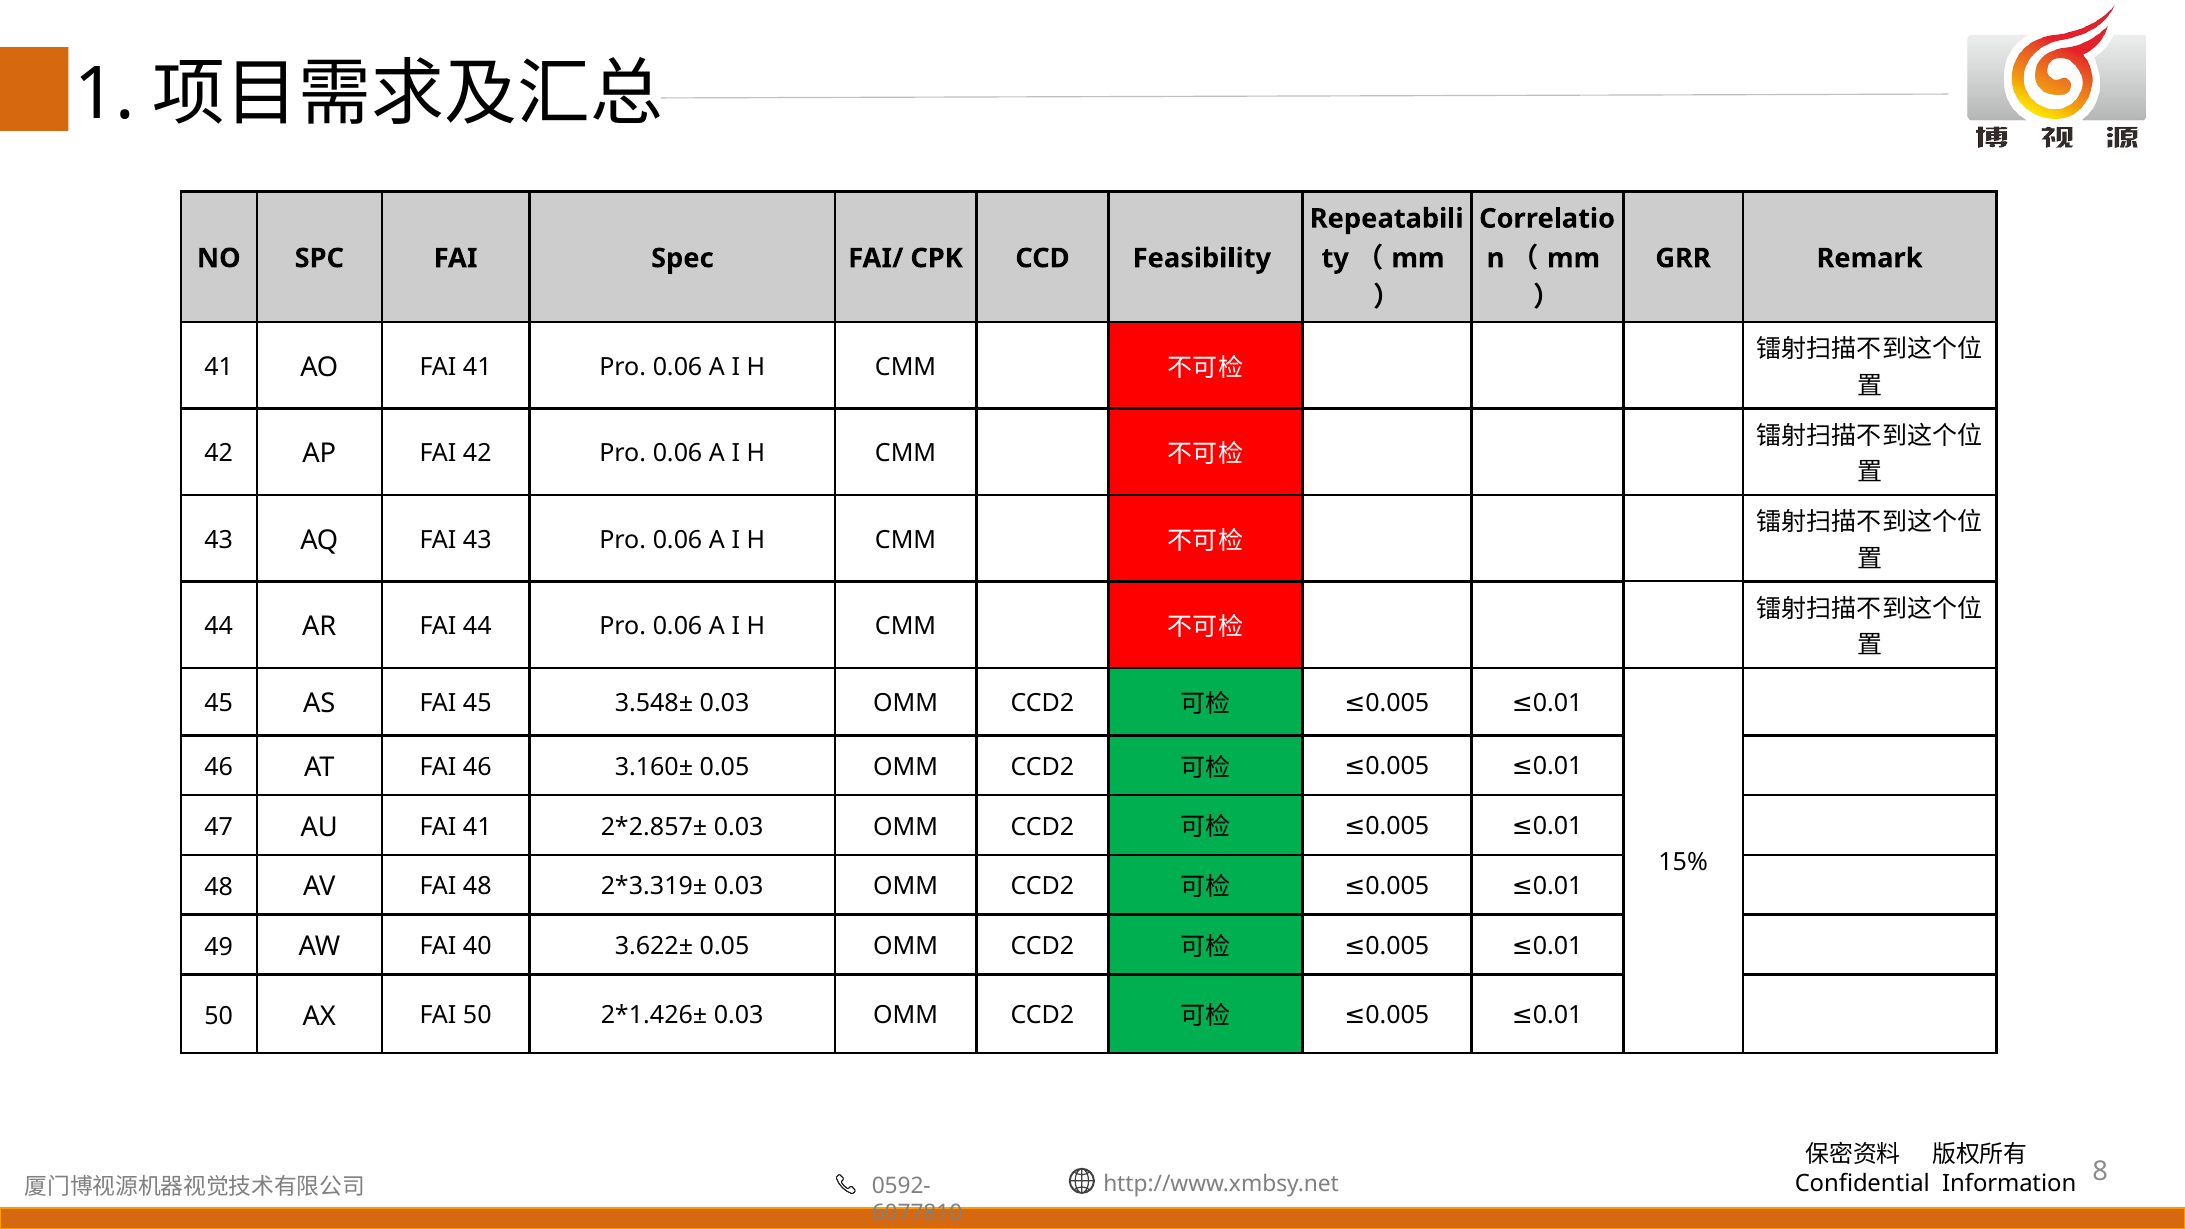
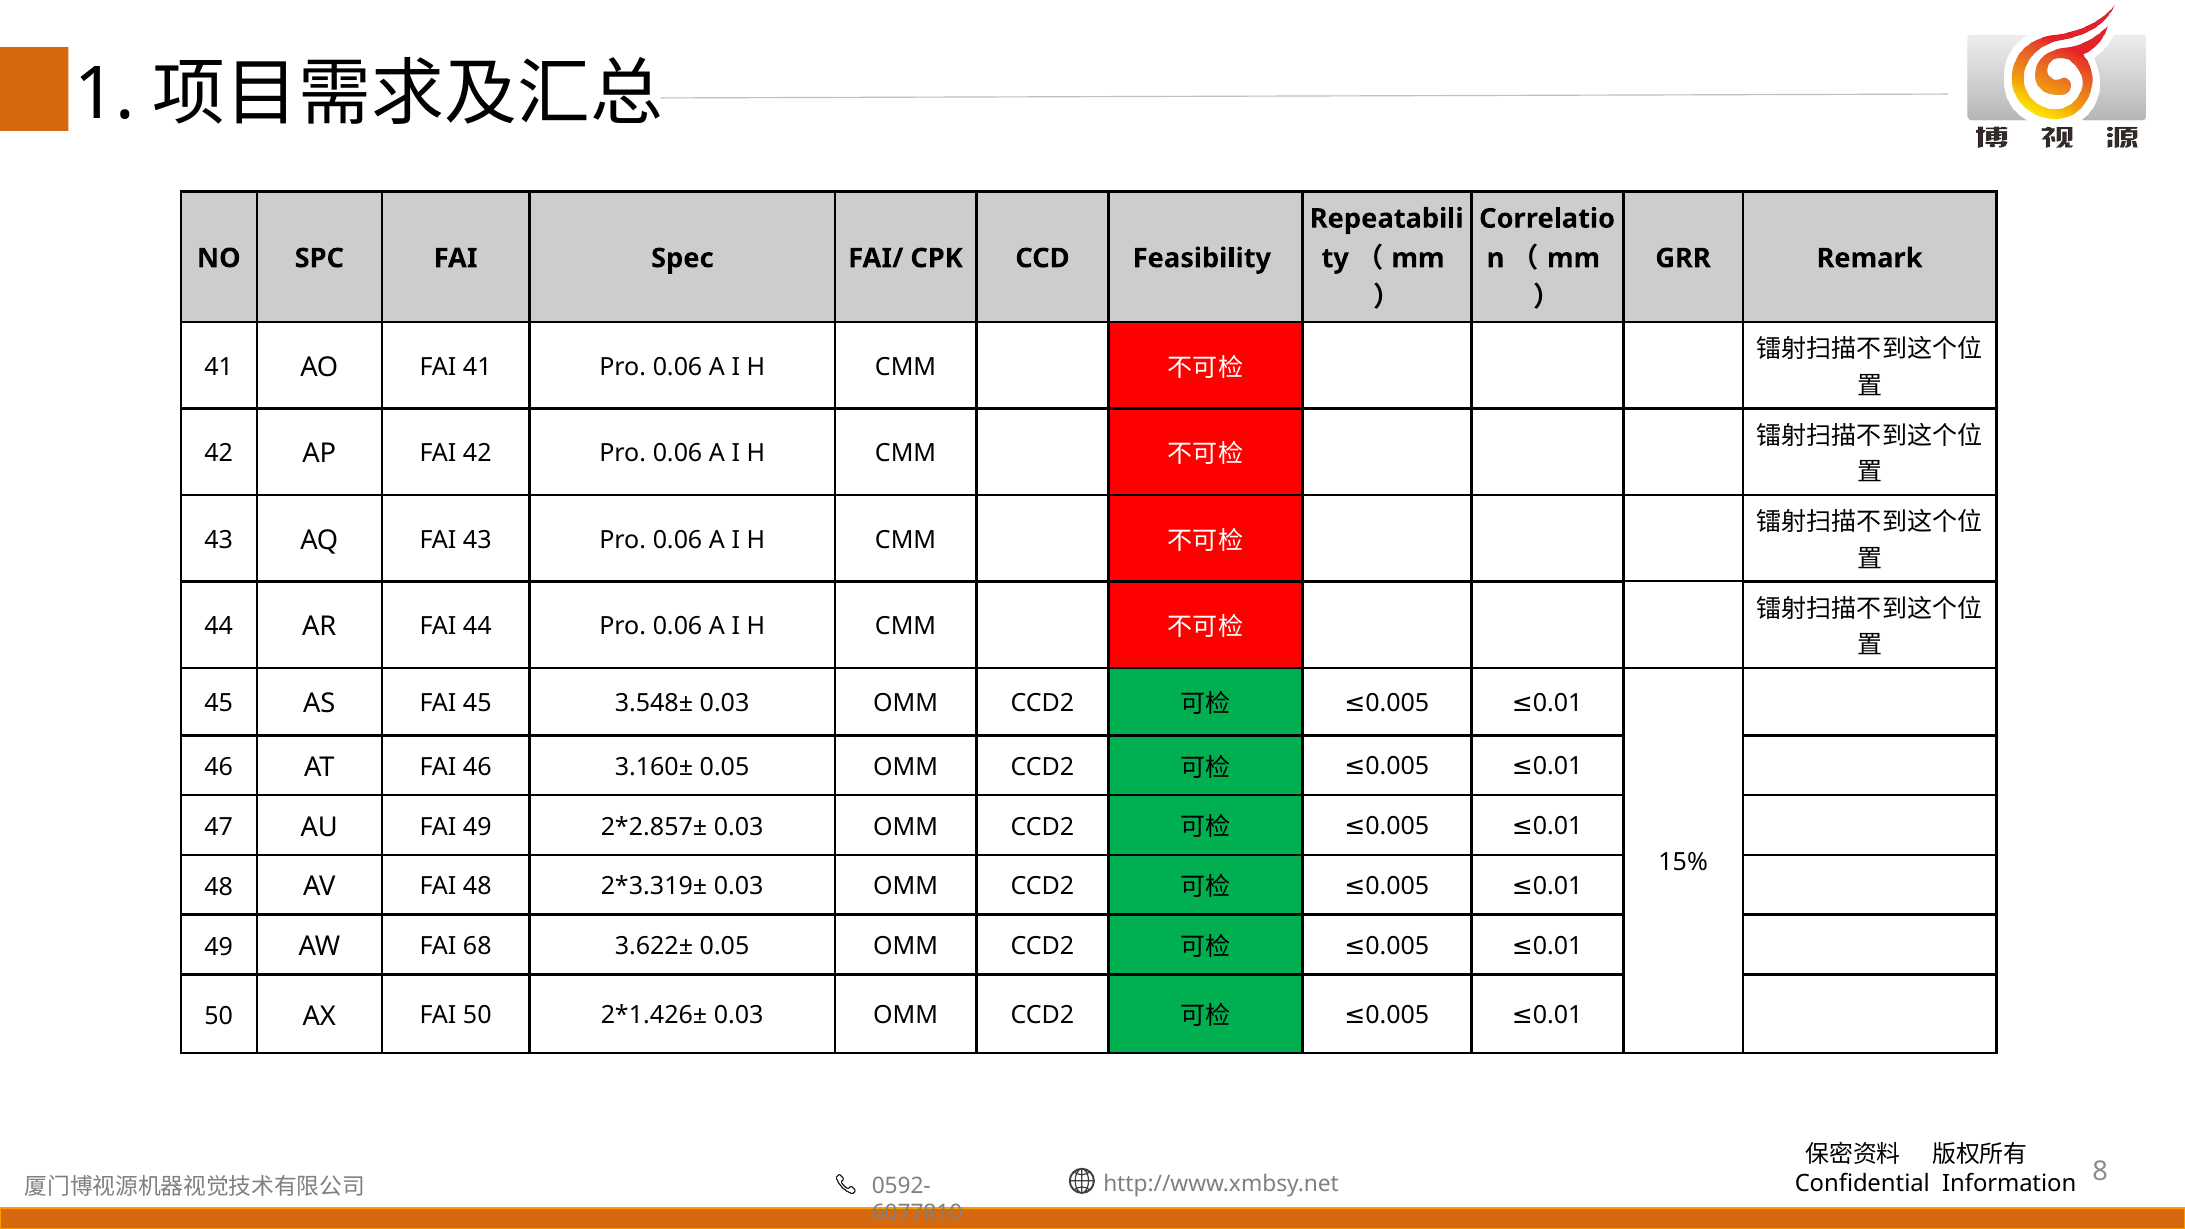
AU FAI 41: 41 -> 49 (477, 827)
40: 40 -> 68 (477, 947)
